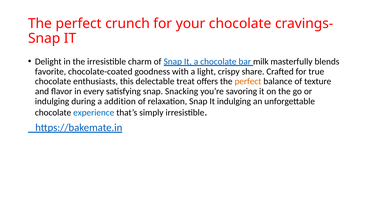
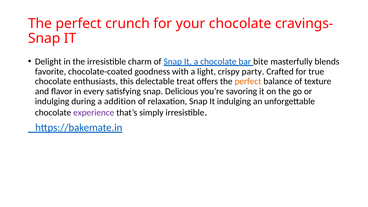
milk: milk -> bite (261, 62)
share: share -> party (253, 72)
Snacking: Snacking -> Delicious (182, 91)
experience colour: blue -> purple (94, 113)
